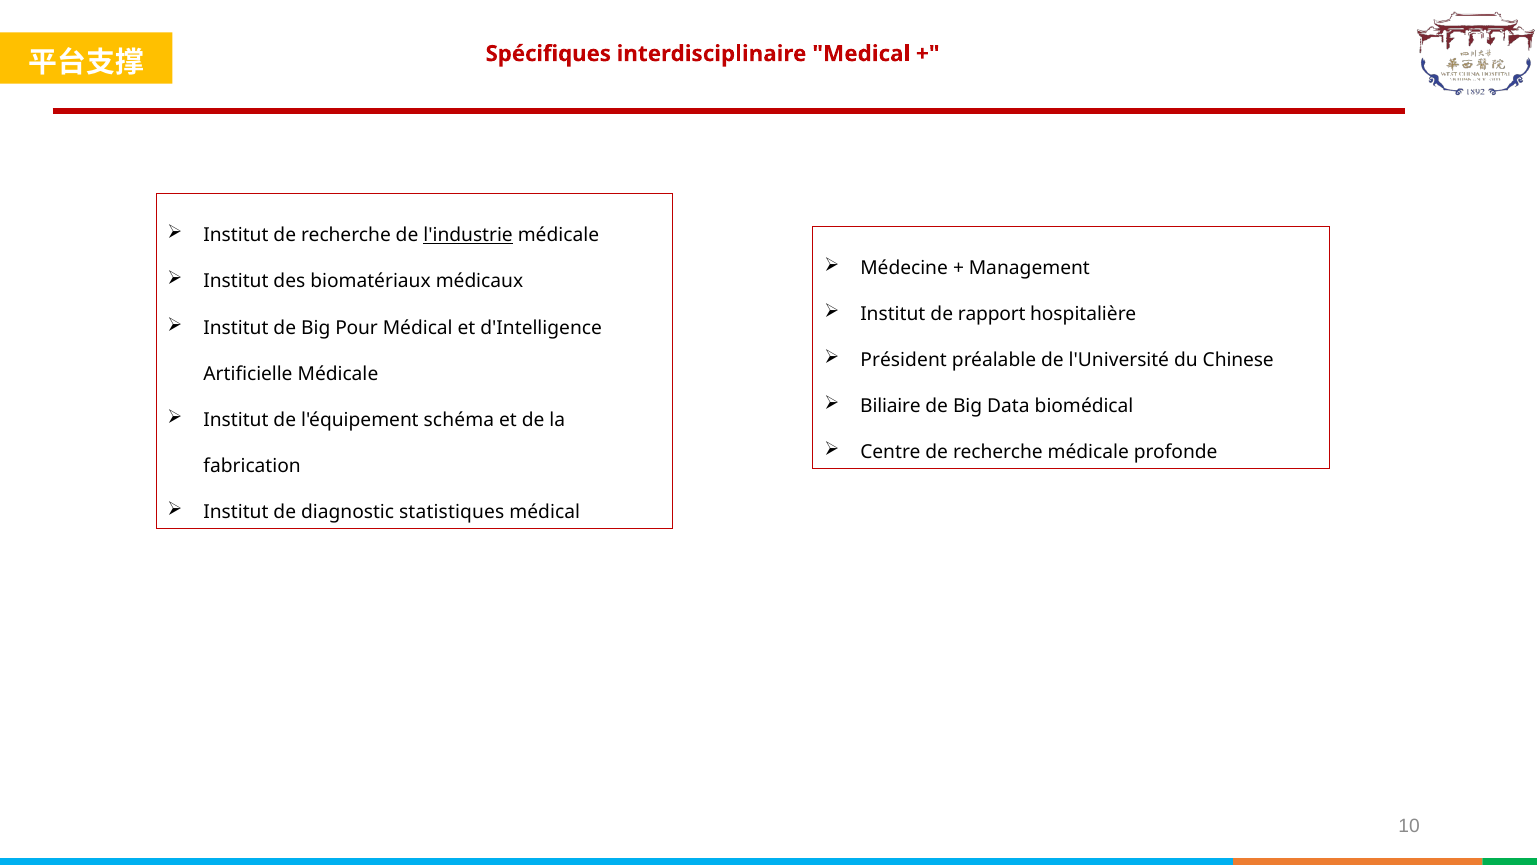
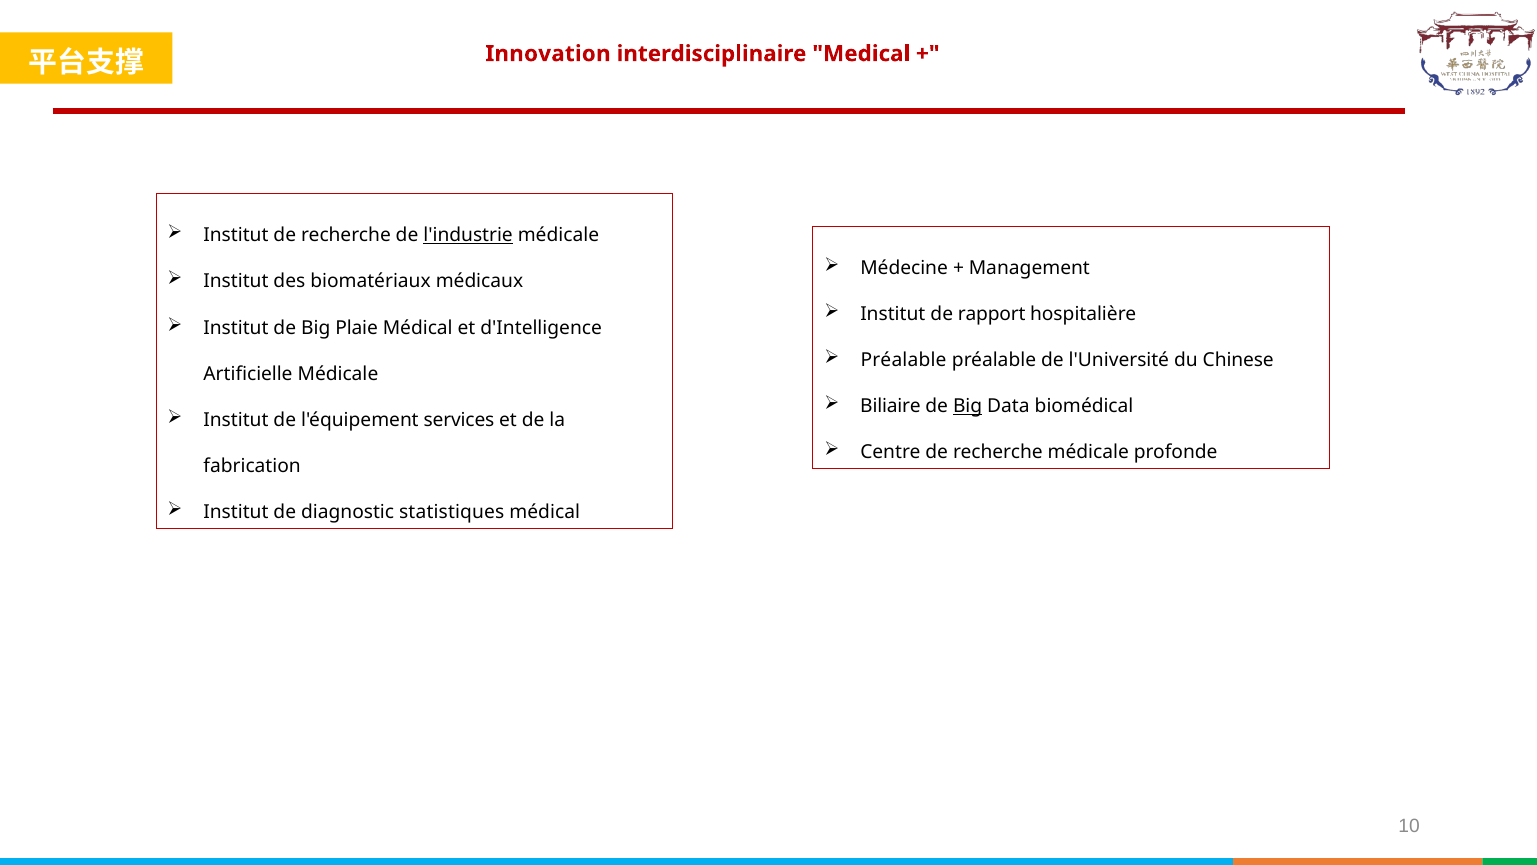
Spécifiques: Spécifiques -> Innovation (548, 54)
Pour: Pour -> Plaie (357, 328)
Président: Président -> Préalable (904, 360)
Big underline: none -> present (968, 406)
schéma: schéma -> services (459, 420)
